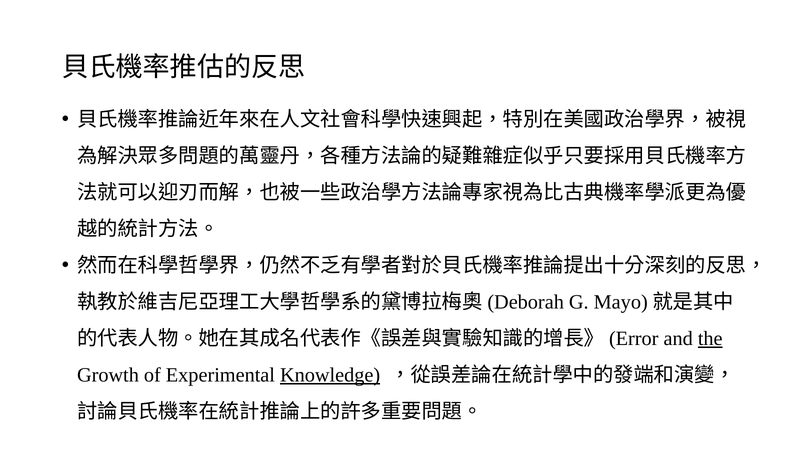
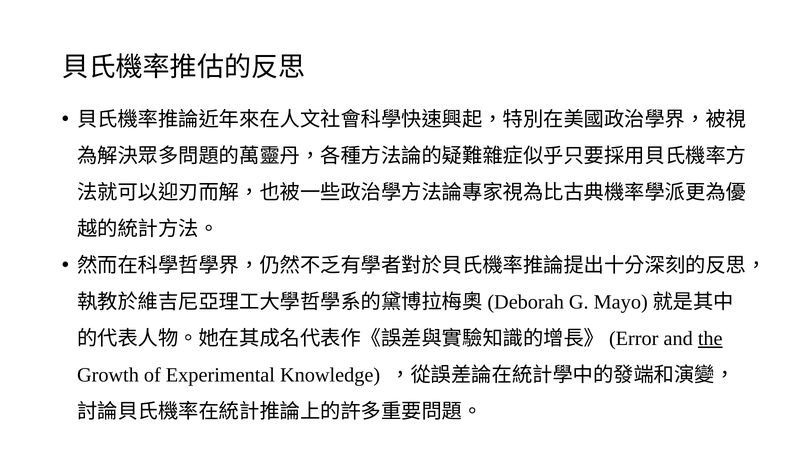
Knowledge underline: present -> none (330, 375)
